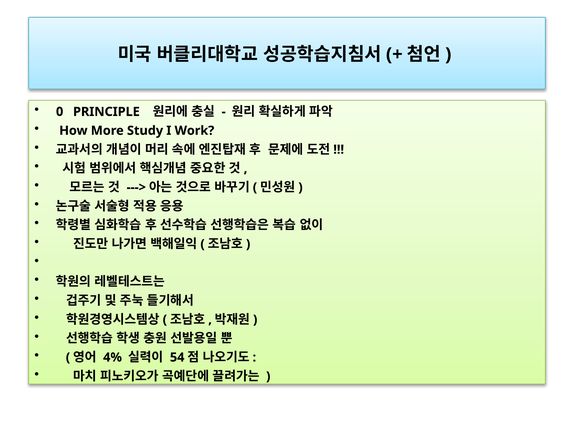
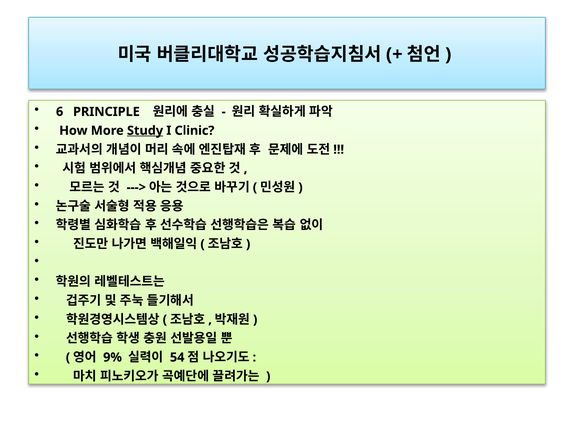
0: 0 -> 6 (60, 112)
Study underline: none -> present (145, 131)
Work: Work -> Clinic (194, 131)
4%: 4% -> 9% (113, 358)
